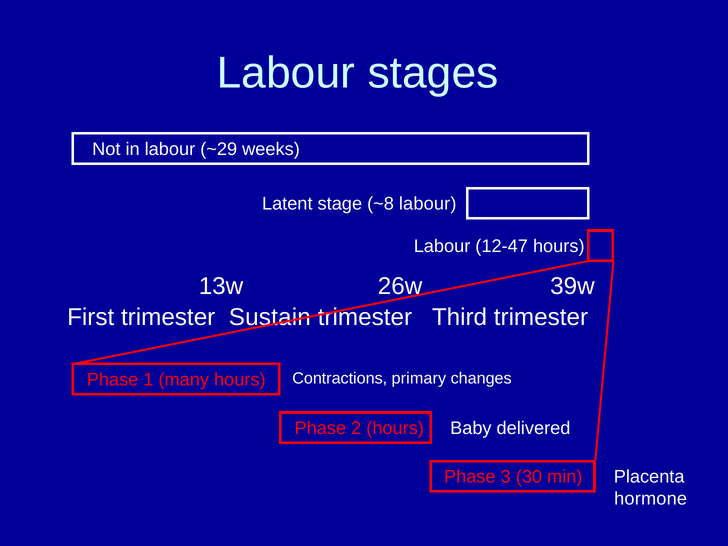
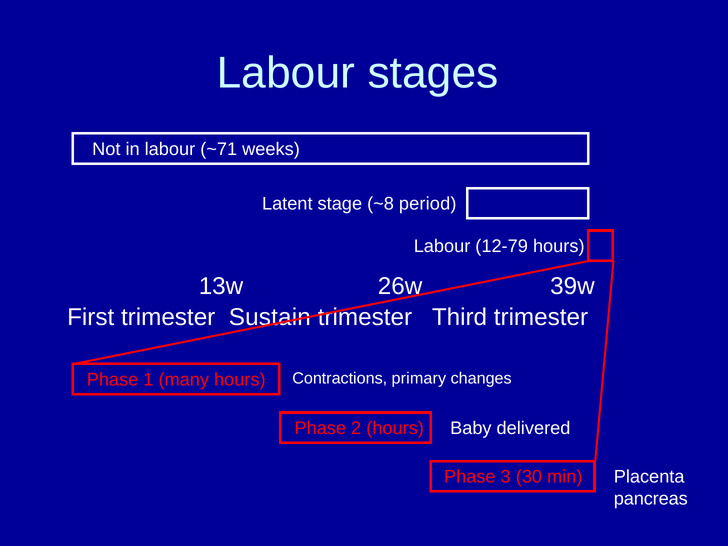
~29: ~29 -> ~71 (219, 149)
~8 labour: labour -> period (428, 204)
12-47: 12-47 -> 12-79 (502, 246)
hormone: hormone -> pancreas (651, 499)
